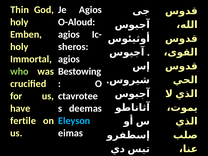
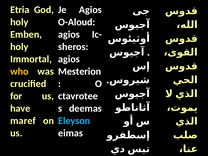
Thin: Thin -> Etria (20, 10)
who colour: light green -> yellow (19, 71)
Bestowing: Bestowing -> Mesterion (80, 71)
fertile: fertile -> maref (23, 121)
